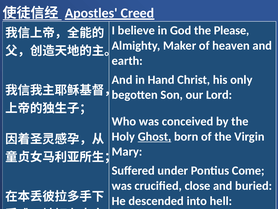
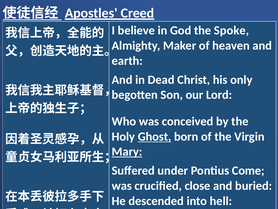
Please: Please -> Spoke (231, 30)
Hand: Hand -> Dead (161, 80)
Mary underline: none -> present (127, 151)
